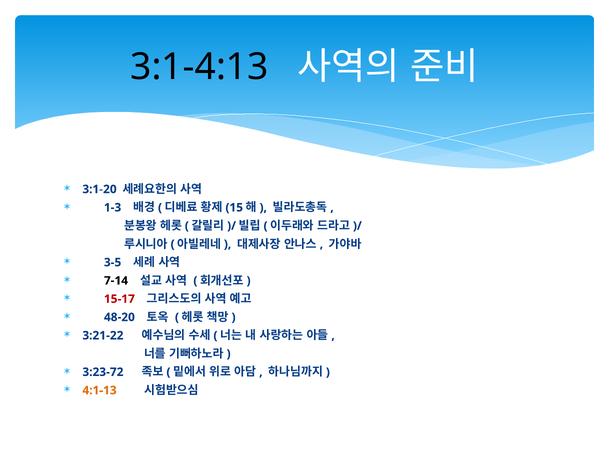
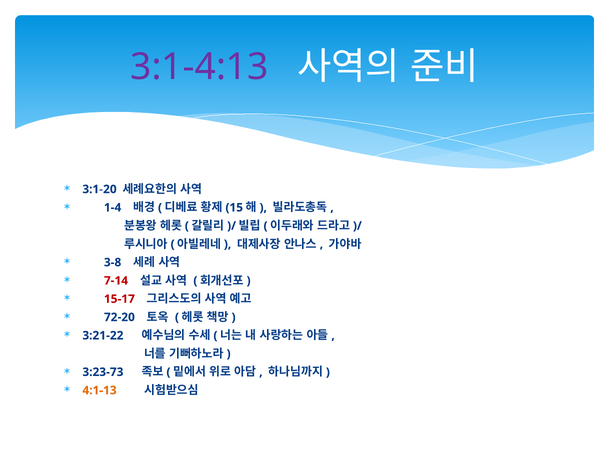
3:1-4:13 colour: black -> purple (199, 67)
1-3: 1-3 -> 1-4 (113, 207)
3-5: 3-5 -> 3-8 (113, 262)
7-14 colour: black -> red (116, 281)
48-20: 48-20 -> 72-20 (119, 317)
3:23-72: 3:23-72 -> 3:23-73 (103, 372)
